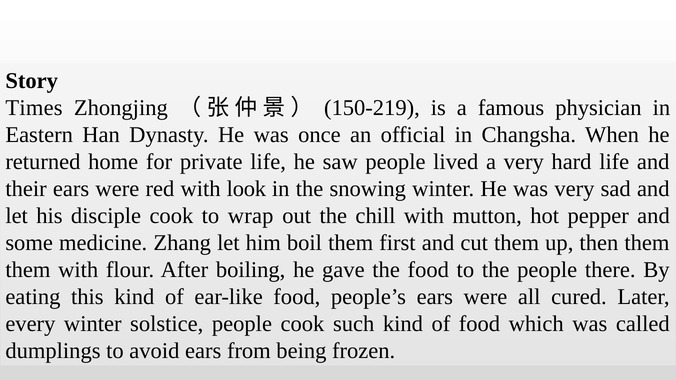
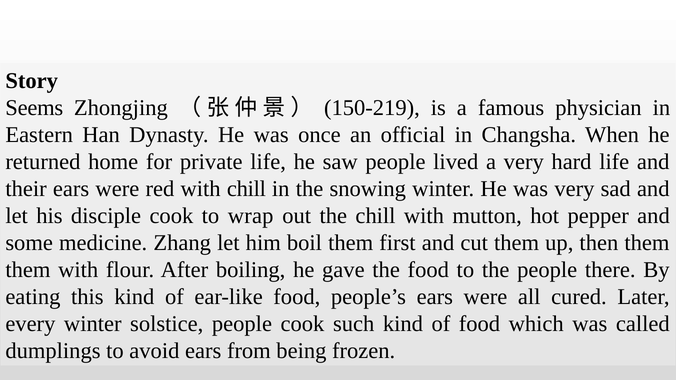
Times: Times -> Seems (34, 108)
with look: look -> chill (246, 189)
